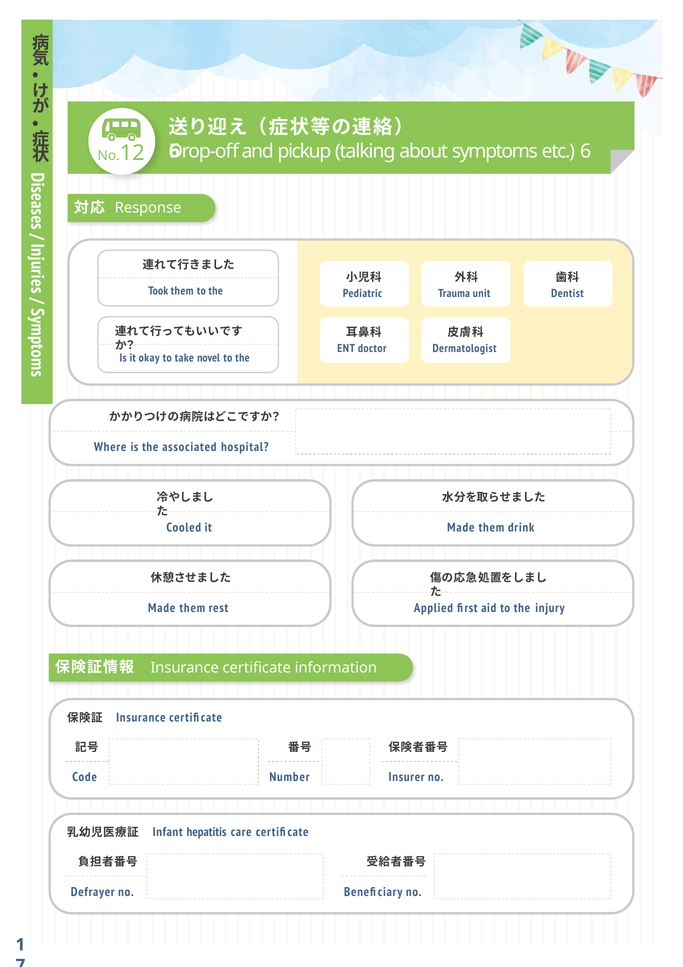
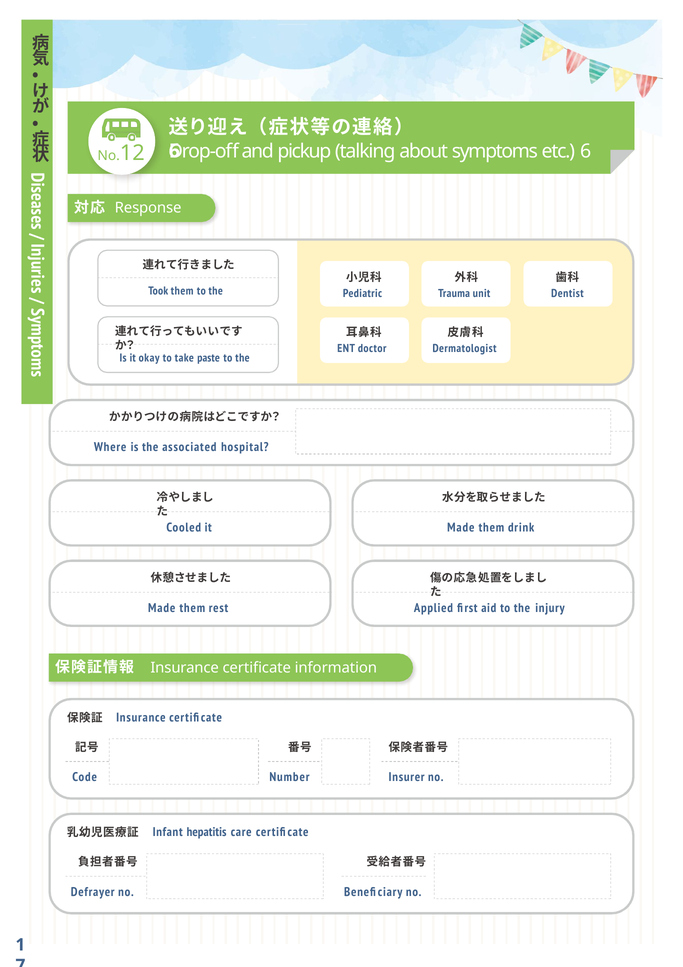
novel: novel -> paste (209, 358)
